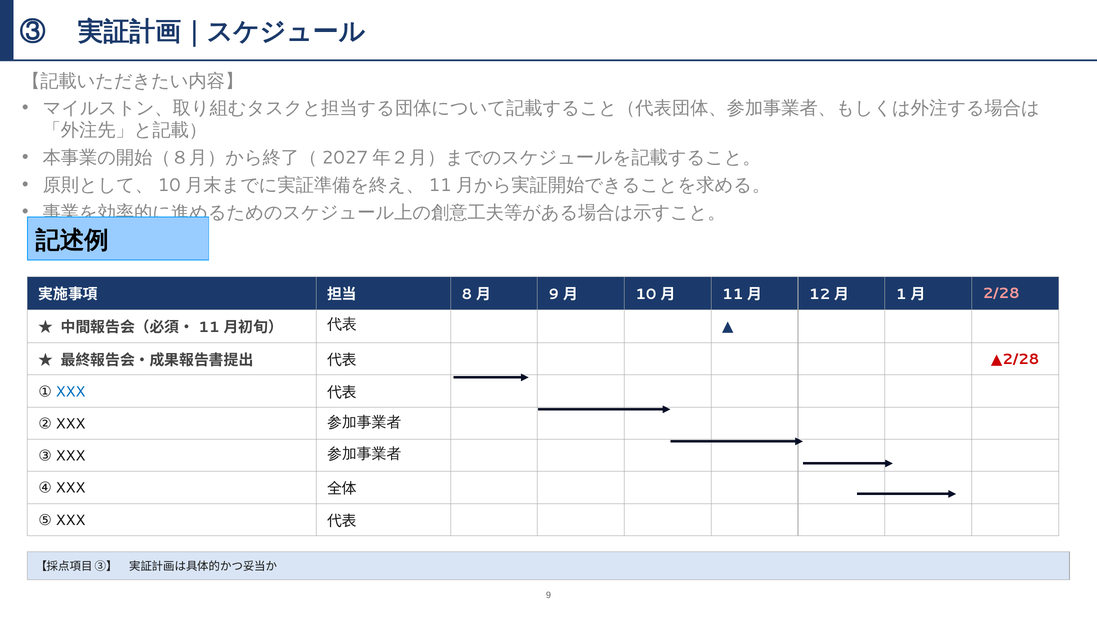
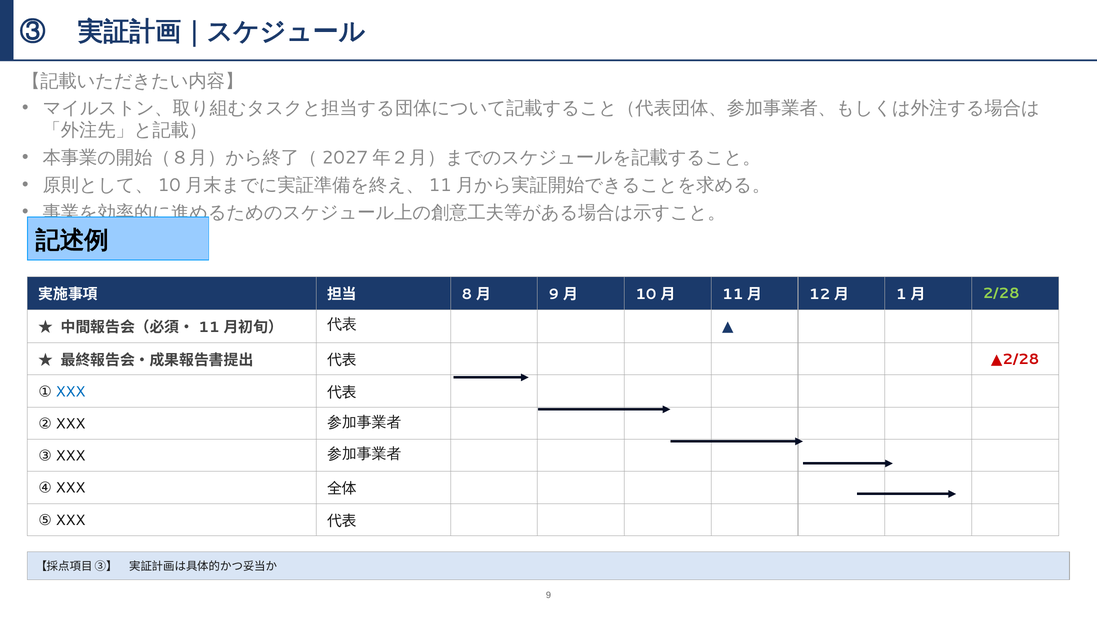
2/28 colour: pink -> light green (1001, 294)
